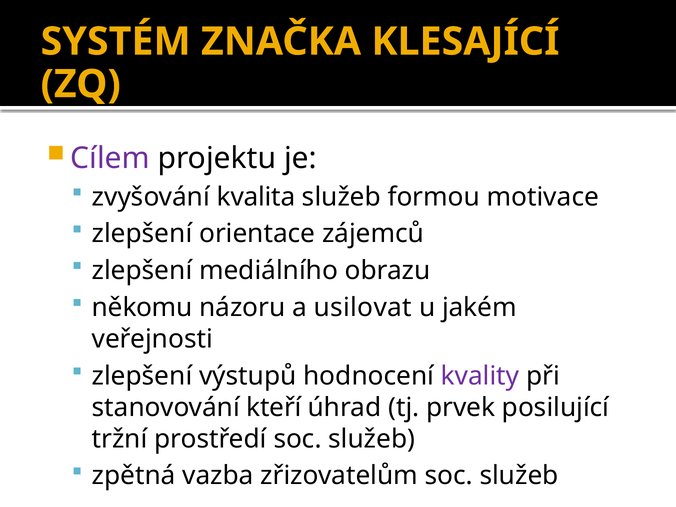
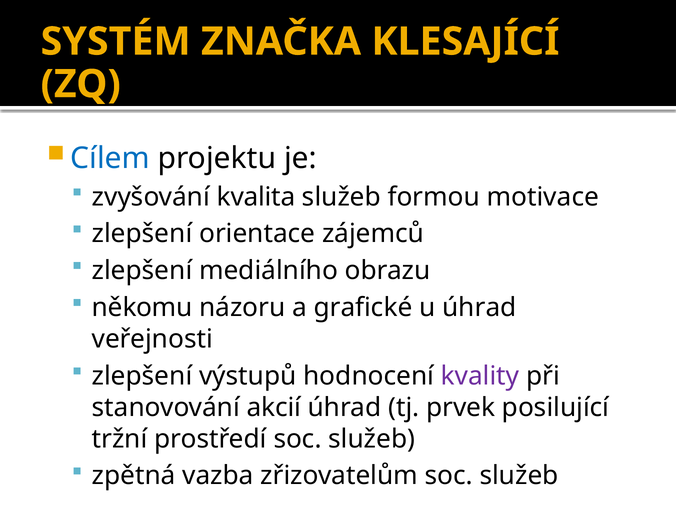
Cílem colour: purple -> blue (110, 158)
usilovat: usilovat -> grafické (363, 307)
u jakém: jakém -> úhrad (479, 307)
kteří: kteří -> akcií (274, 407)
